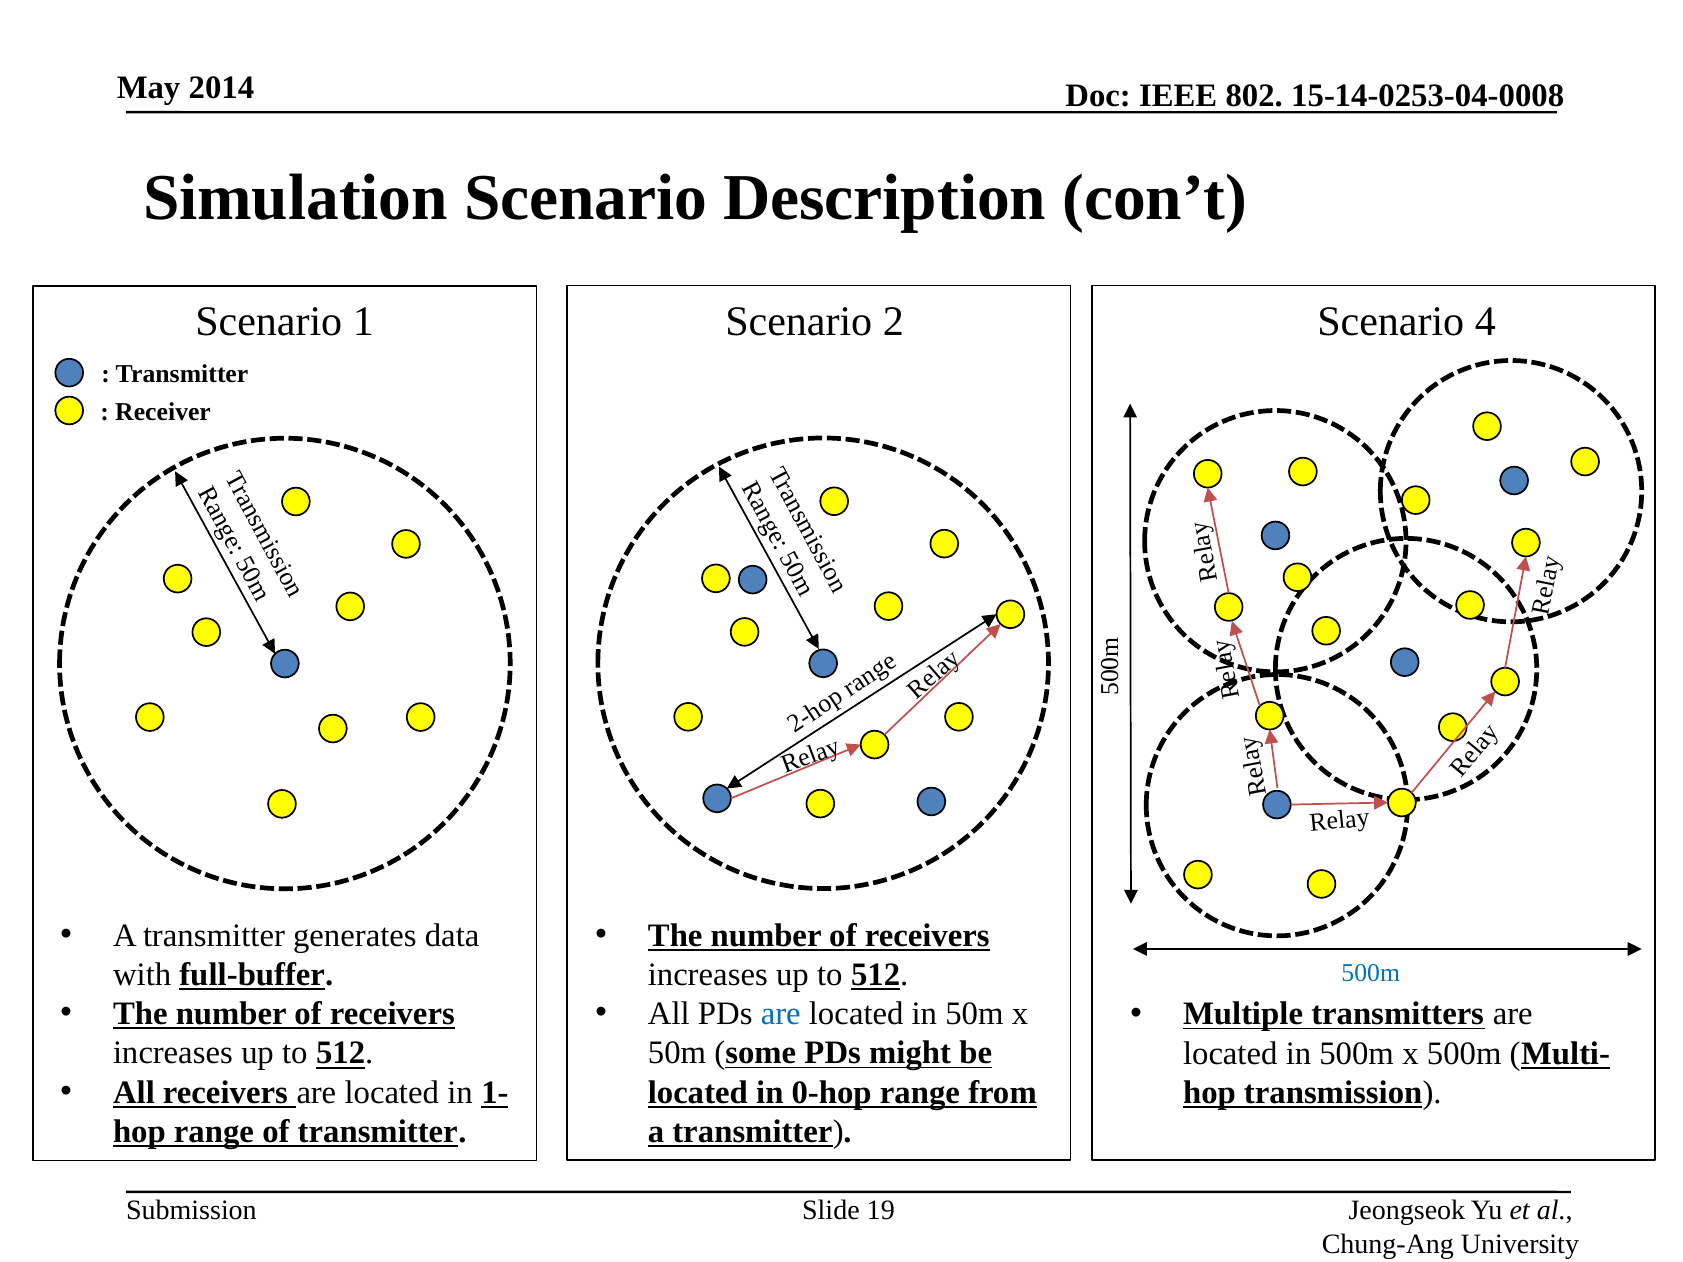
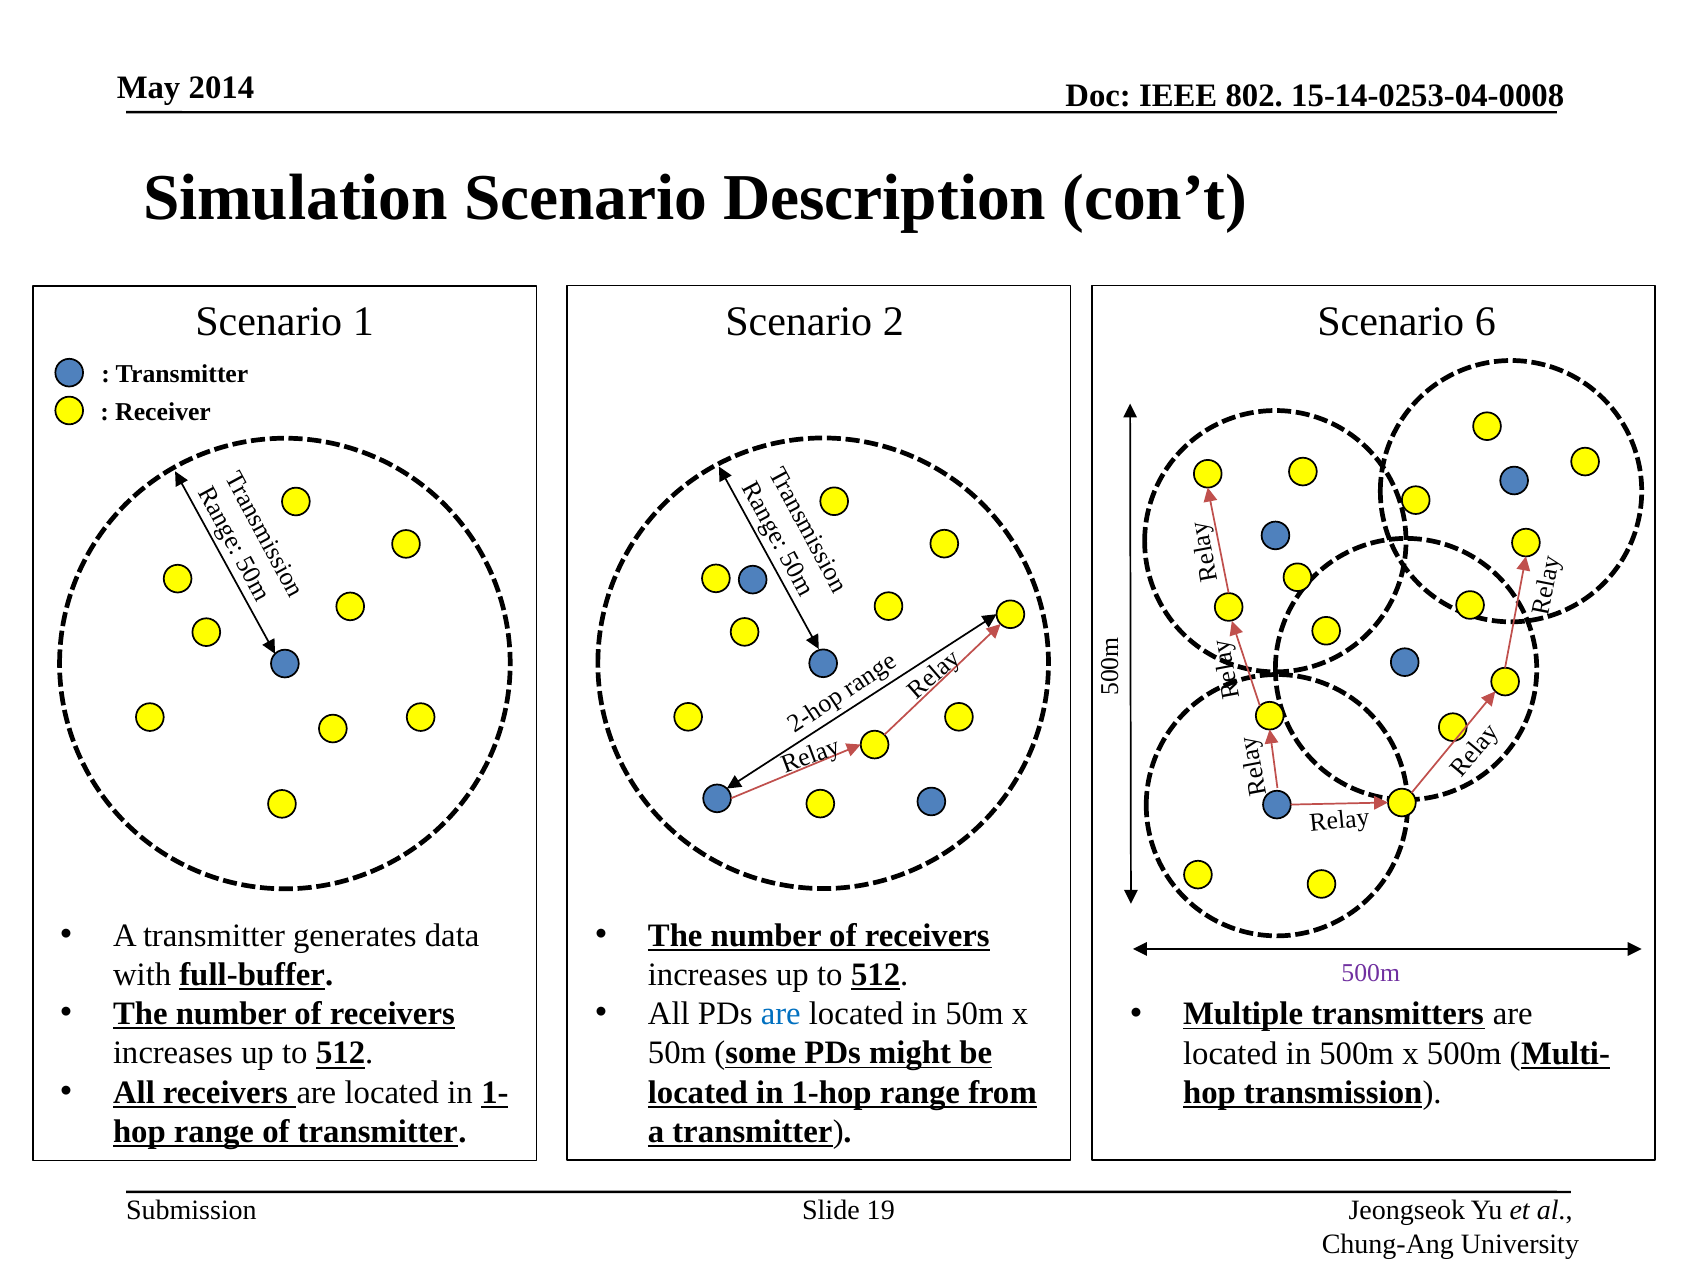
4: 4 -> 6 (1485, 321)
500m colour: blue -> purple (1371, 973)
0-hop: 0-hop -> 1-hop (832, 1093)
